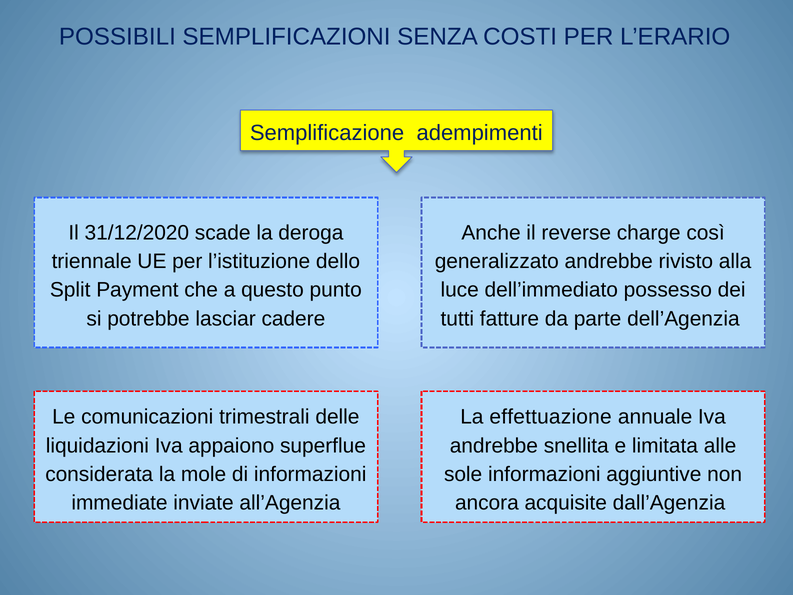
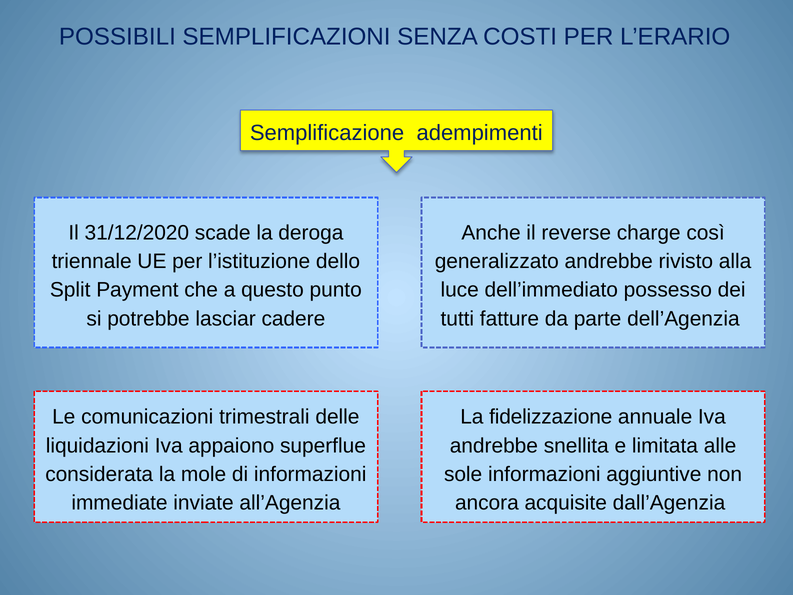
effettuazione: effettuazione -> fidelizzazione (551, 417)
